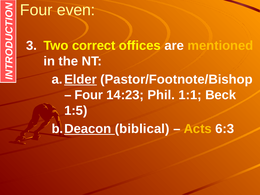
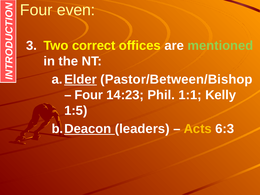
mentioned colour: yellow -> light green (220, 46)
Pastor/Footnote/Bishop: Pastor/Footnote/Bishop -> Pastor/Between/Bishop (176, 79)
Beck: Beck -> Kelly (221, 95)
biblical: biblical -> leaders (142, 129)
